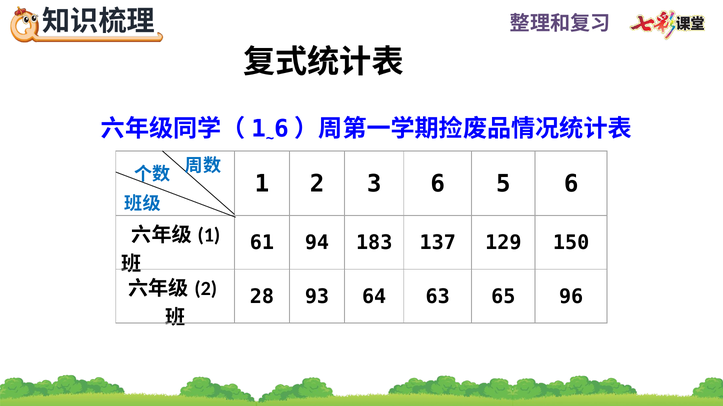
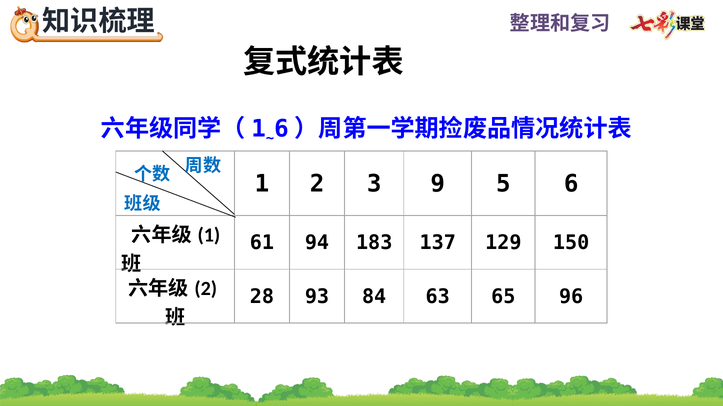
3 6: 6 -> 9 (438, 184)
64: 64 -> 84 (374, 297)
